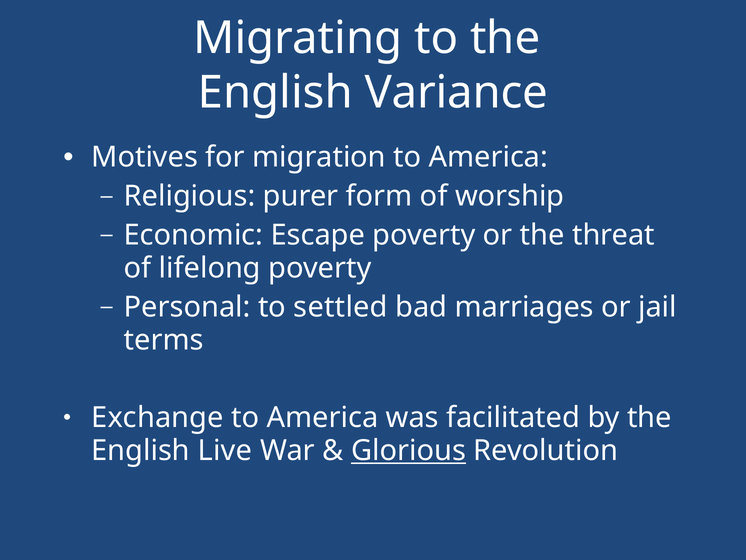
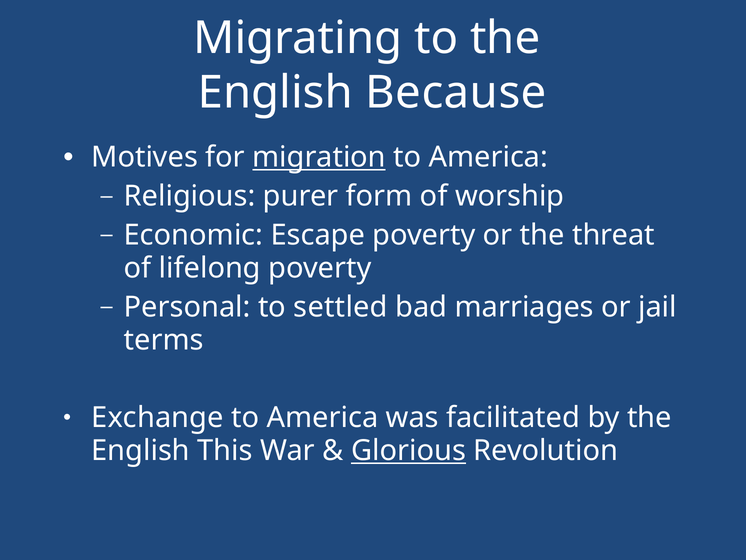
Variance: Variance -> Because (456, 93)
migration underline: none -> present (319, 157)
Live: Live -> This (225, 450)
